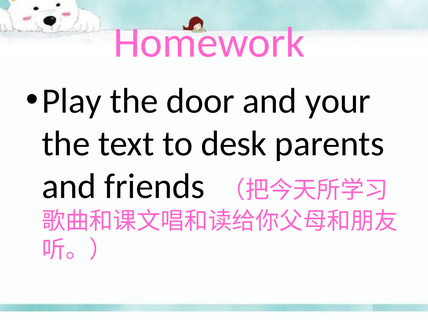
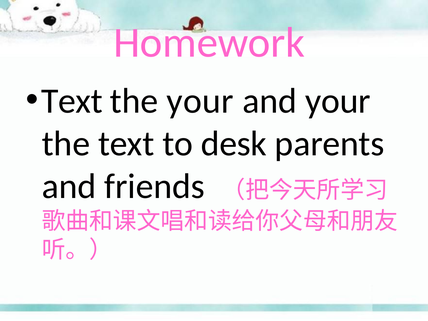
Play: Play -> Text (72, 101)
the door: door -> your (200, 101)
